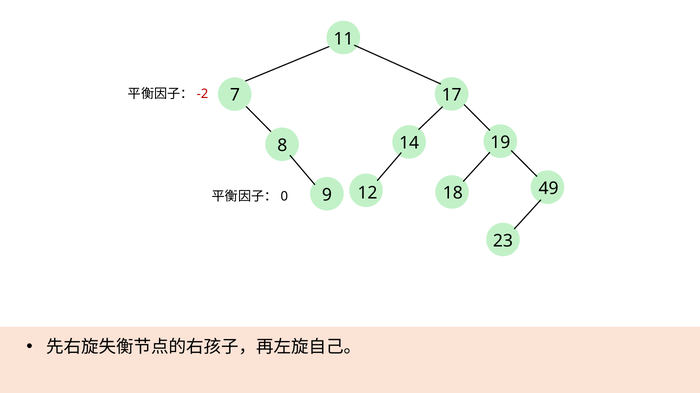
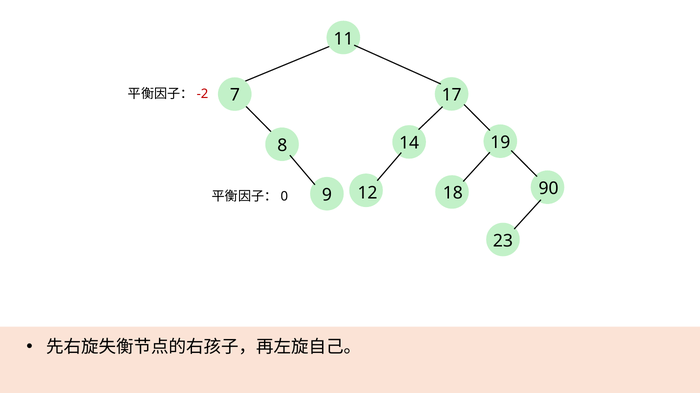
49: 49 -> 90 (549, 189)
